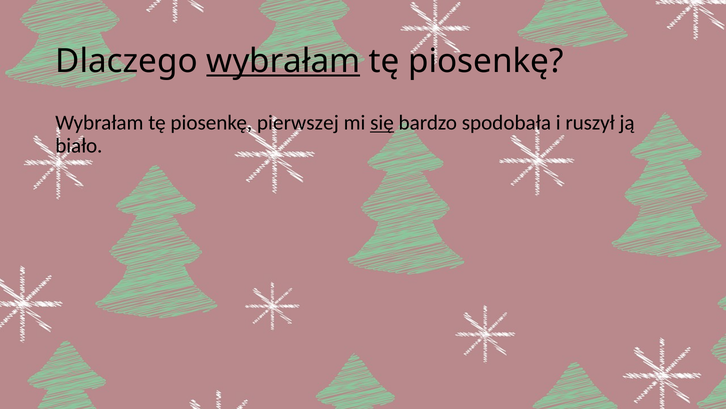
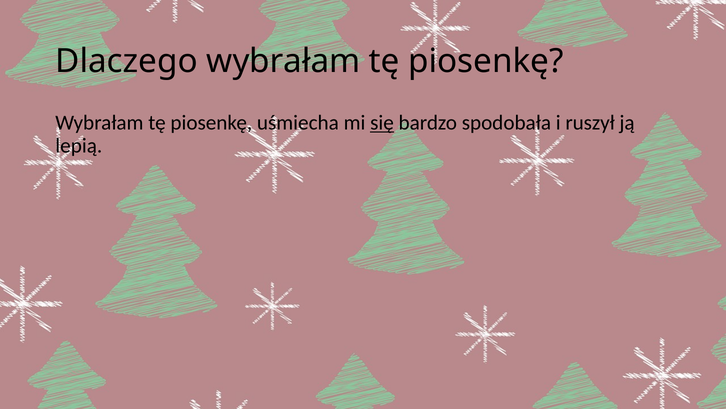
wybrałam underline: present -> none (283, 61)
pierwszej: pierwszej -> uśmiecha (298, 123)
biało: biało -> lepią (79, 146)
